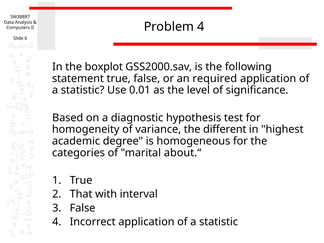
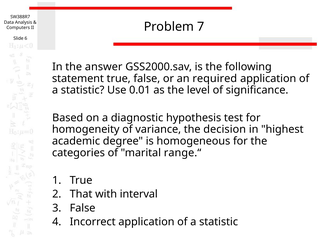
Problem 4: 4 -> 7 (201, 27)
boxplot: boxplot -> answer (104, 67)
different: different -> decision (225, 129)
about.“: about.“ -> range.“ (183, 153)
